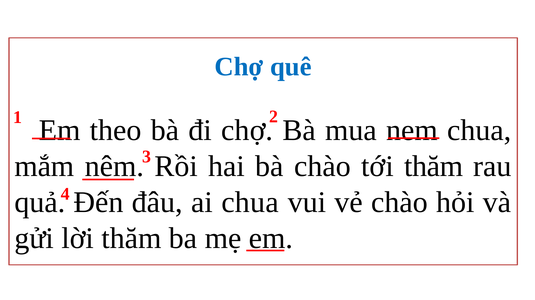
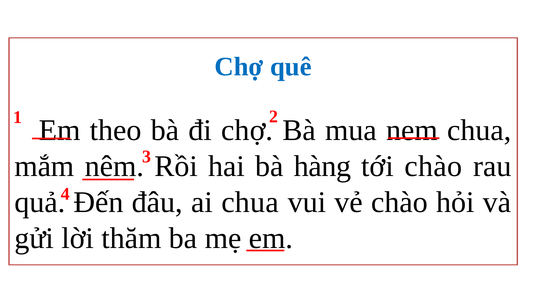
bà chào: chào -> hàng (323, 166)
tới thăm: thăm -> chào (433, 166)
